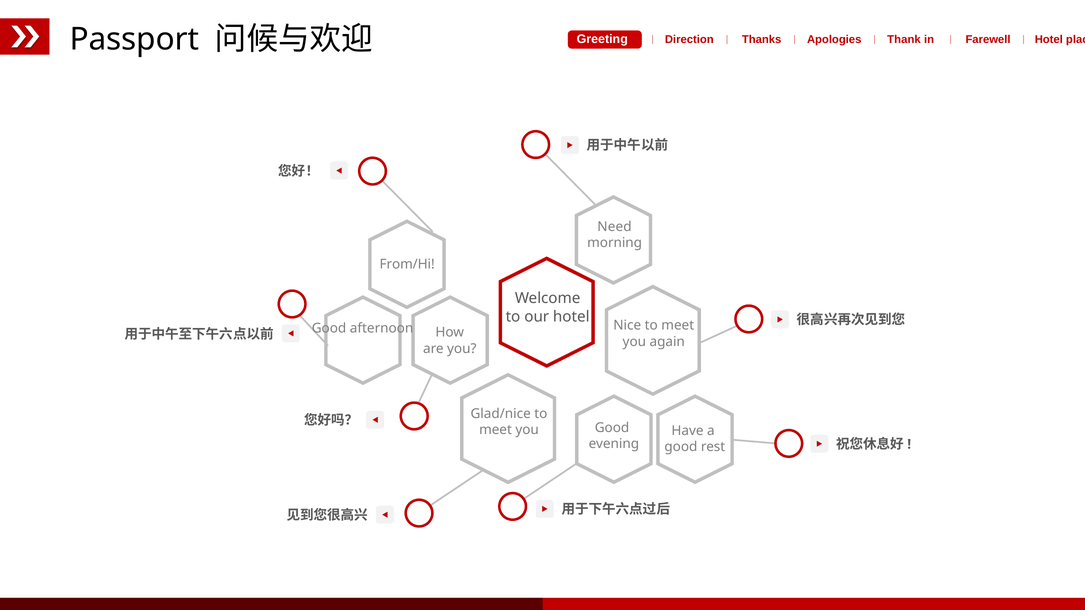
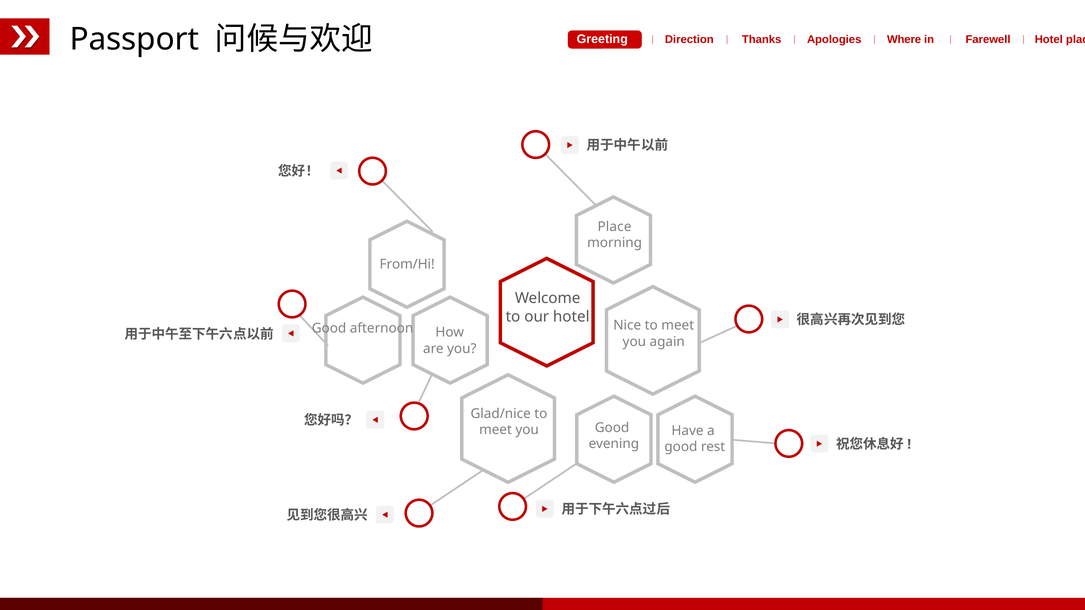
Thank: Thank -> Where (904, 40)
Need: Need -> Place (615, 227)
